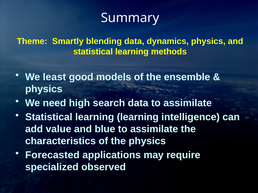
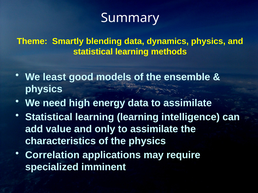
search: search -> energy (109, 103)
blue: blue -> only (105, 129)
Forecasted: Forecasted -> Correlation (52, 155)
observed: observed -> imminent (104, 167)
